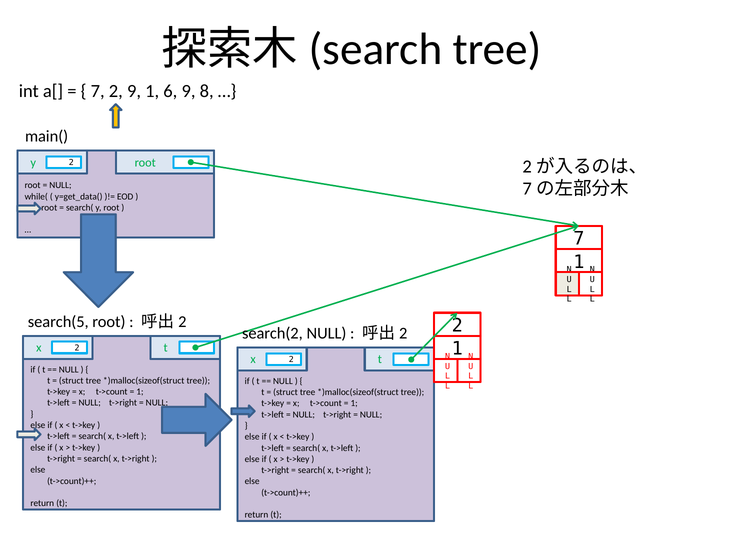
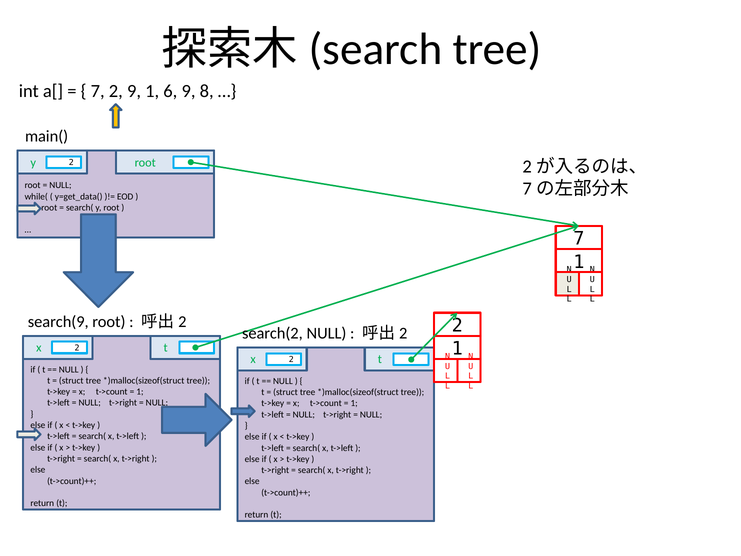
search(5: search(5 -> search(9 (58, 321)
